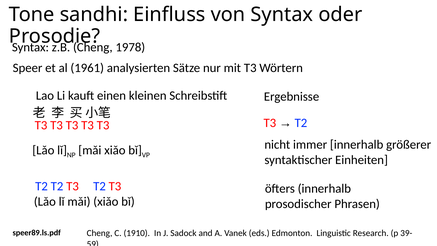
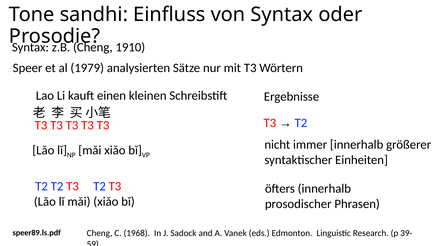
1978: 1978 -> 1910 (130, 47)
1961: 1961 -> 1979 (87, 68)
1910: 1910 -> 1968 (137, 233)
